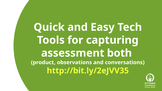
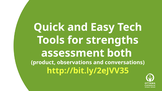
capturing: capturing -> strengths (112, 40)
